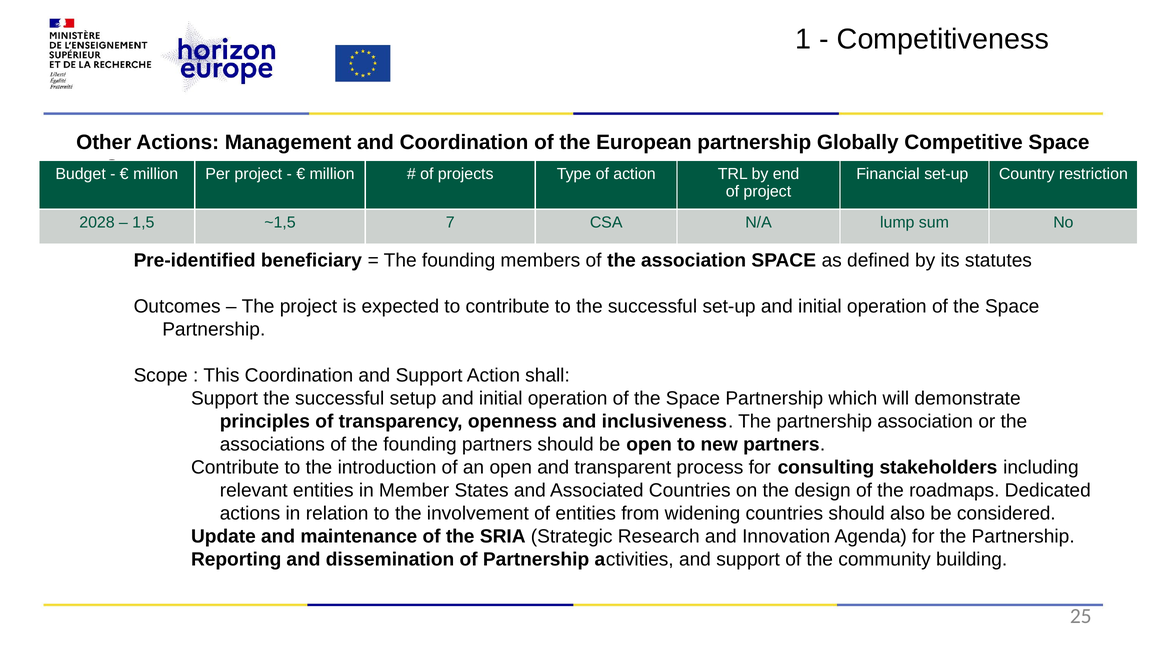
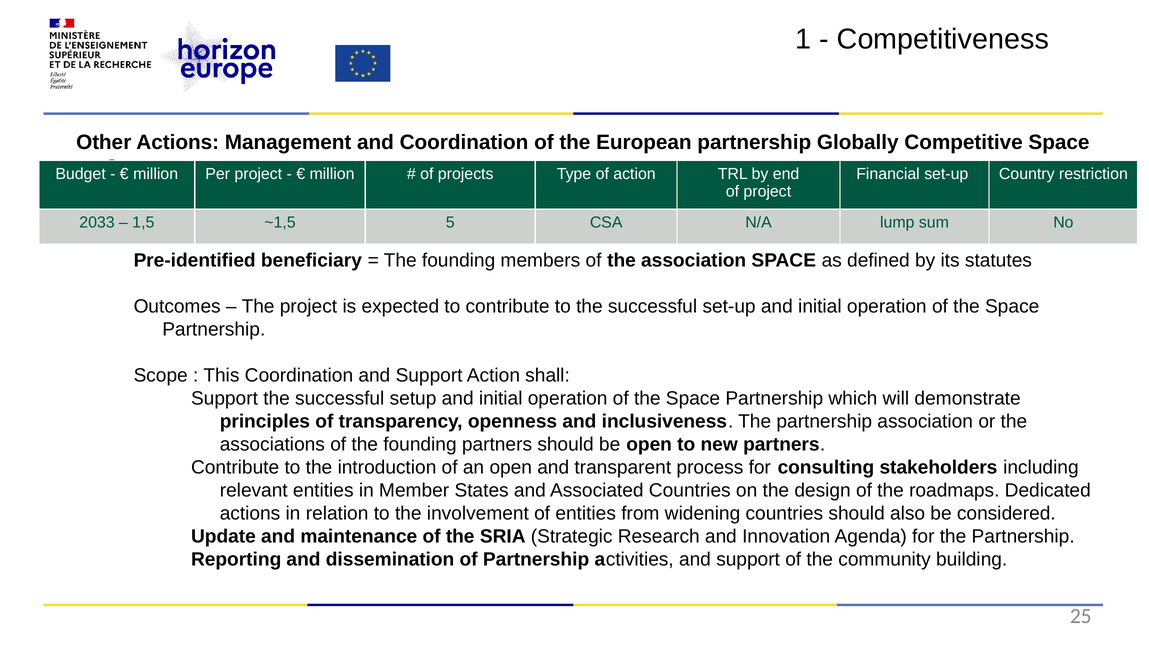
2028: 2028 -> 2033 (97, 222)
7: 7 -> 5 (450, 222)
